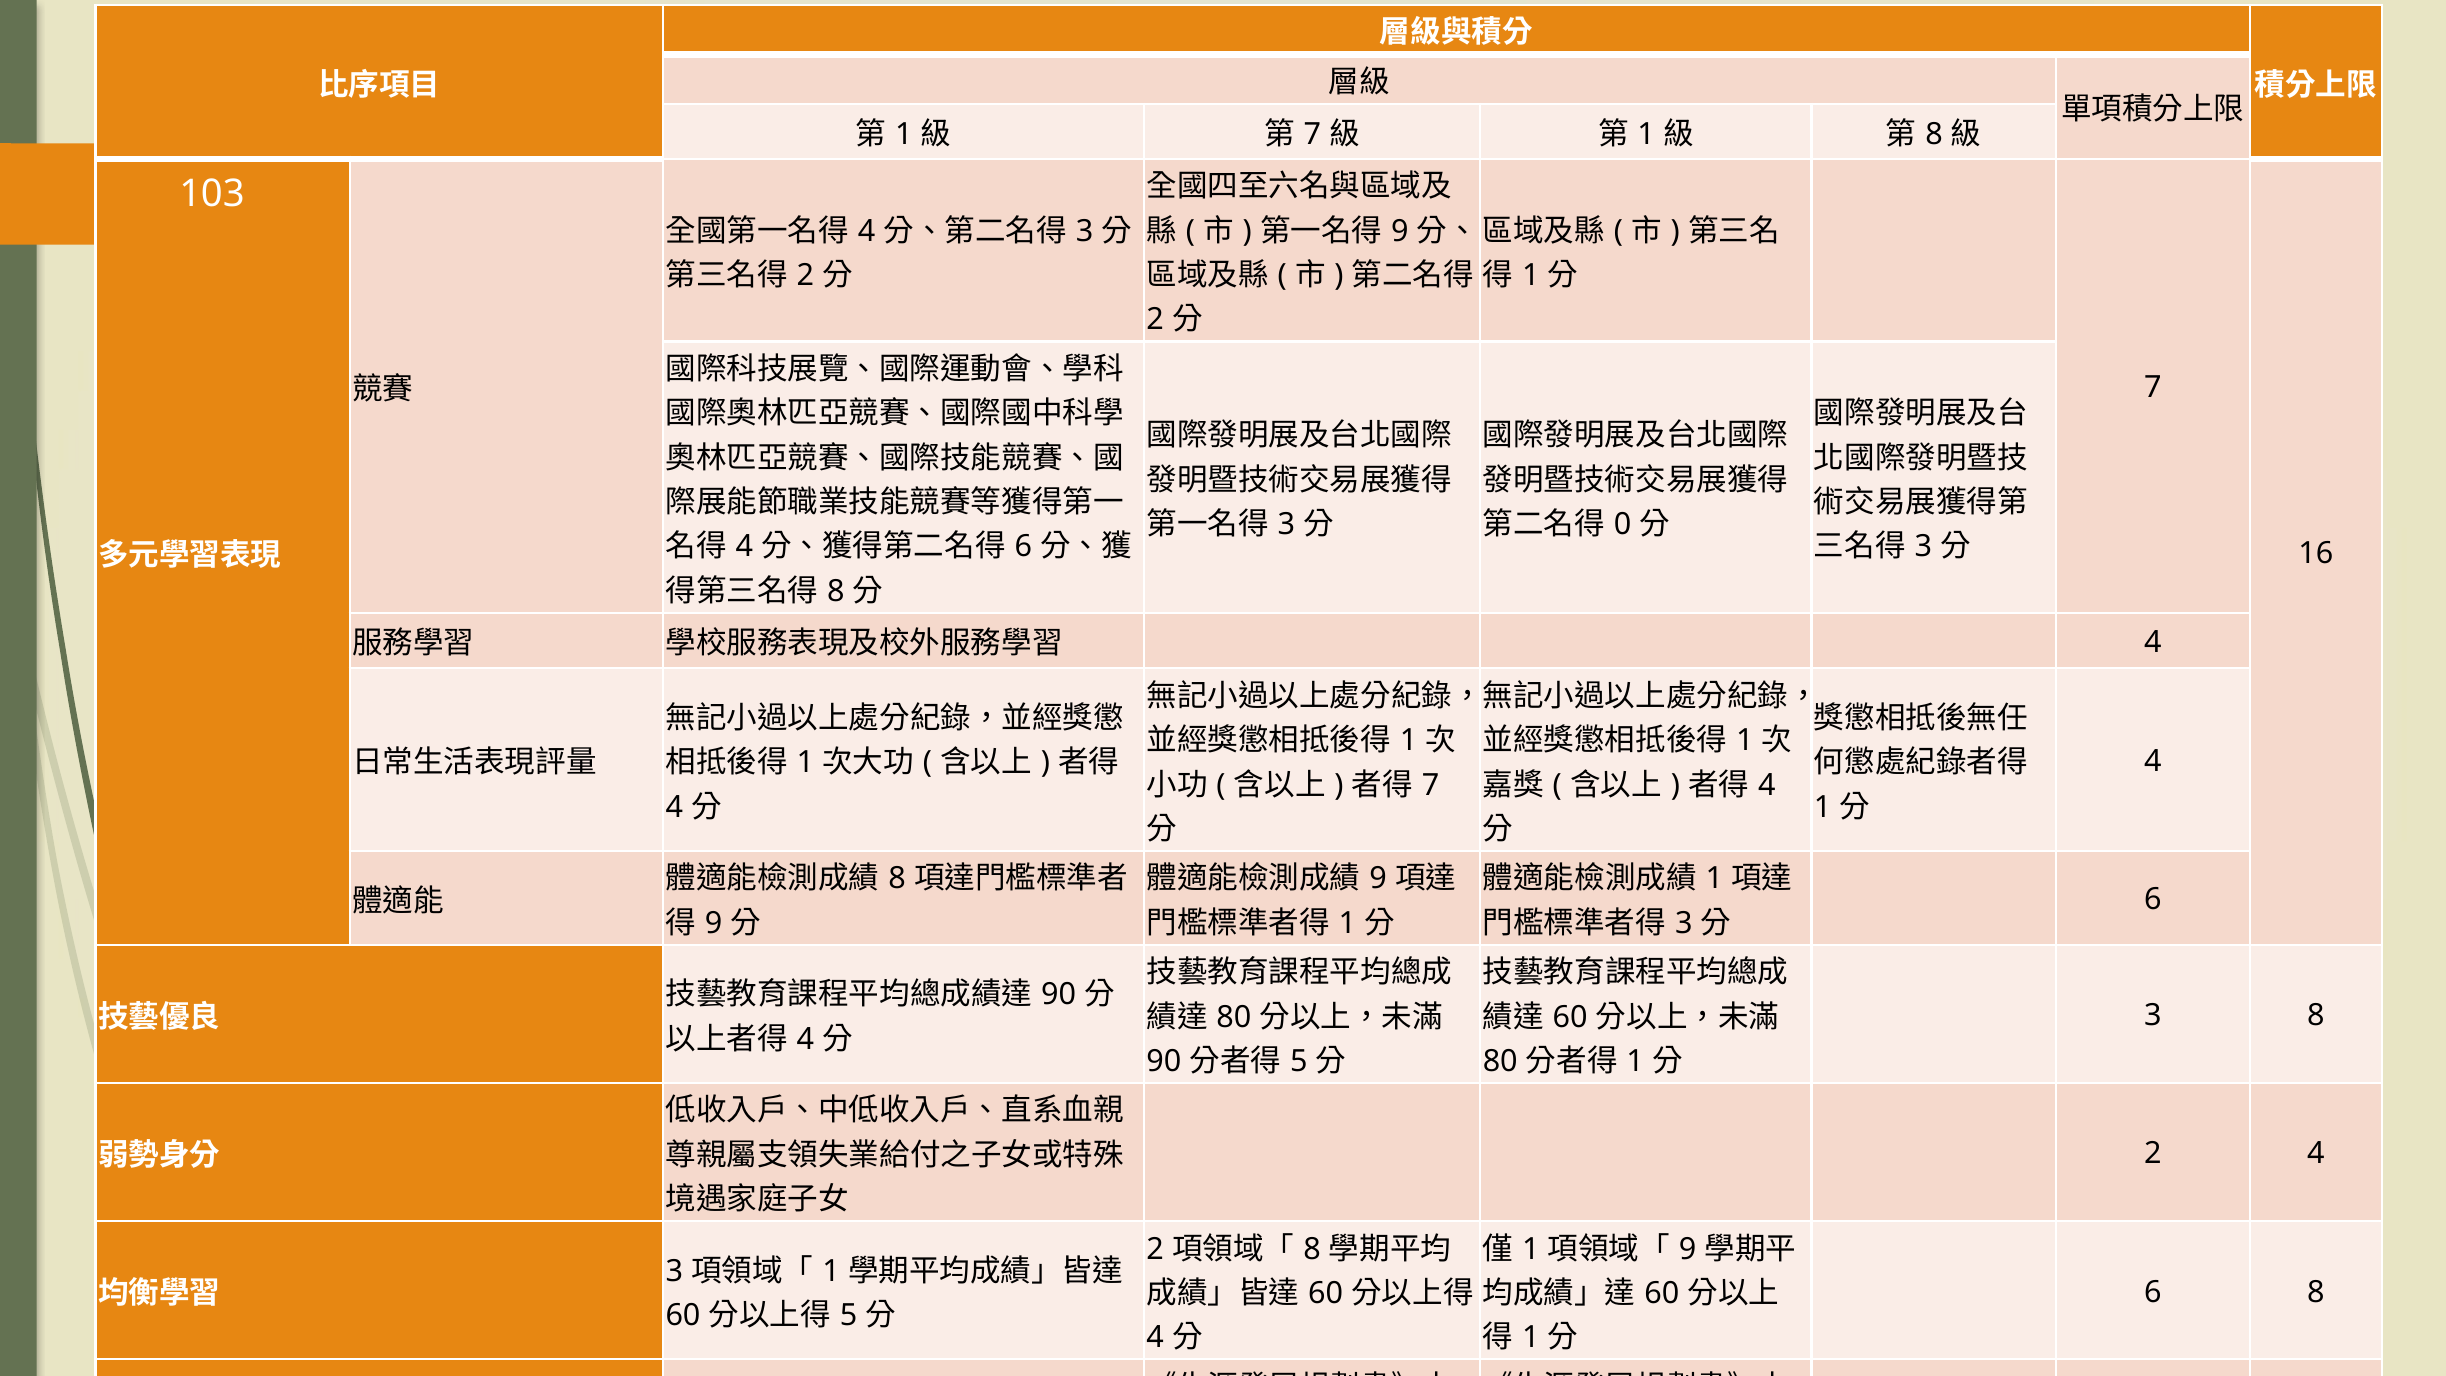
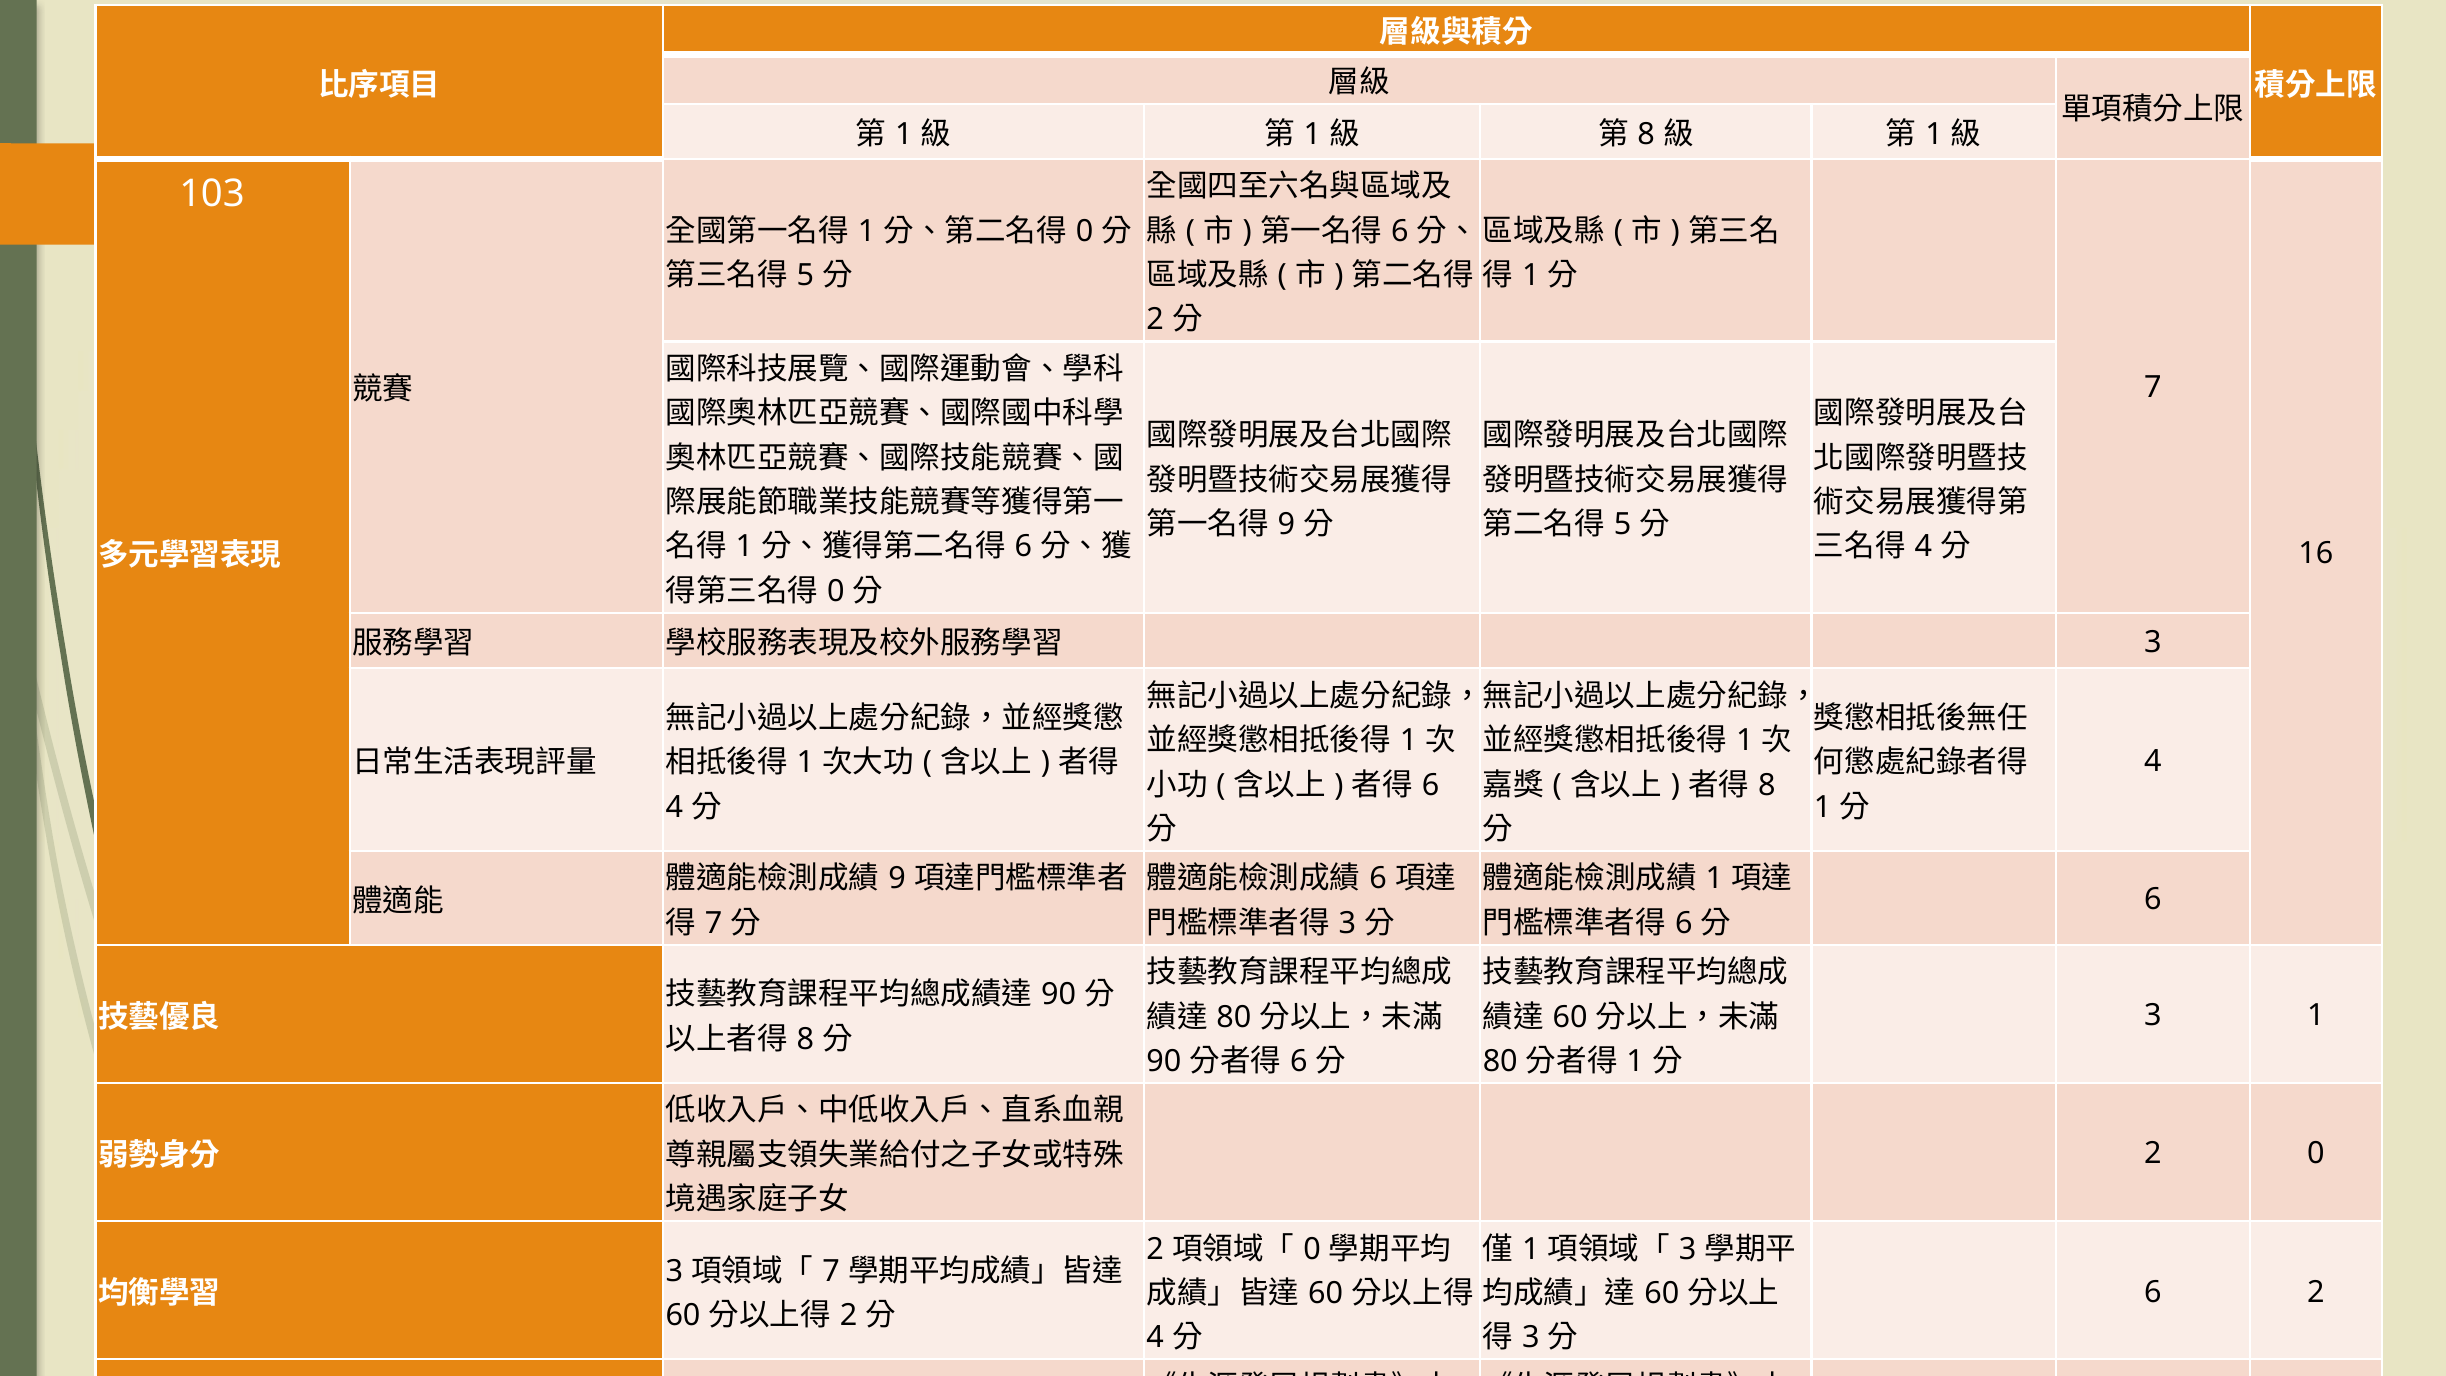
7: 7 -> 1 (1312, 135)
1: 1 -> 8 (1646, 135)
8: 8 -> 1 (1934, 135)
4: 4 -> 1 (867, 231)
3: 3 -> 0 (1085, 231)
9: 9 -> 6 (1400, 231)
2: 2 -> 5 (805, 275)
3: 3 -> 9 (1286, 525)
0: 0 -> 5 (1623, 525)
4: 4 -> 1 (744, 547)
3: 3 -> 4 (1923, 547)
8: 8 -> 0 (836, 591)
4: 4 -> 3 (2153, 642)
7: 7 -> 6 (1431, 785)
4: 4 -> 8 (1767, 785)
8: 8 -> 9 (897, 879)
9: 9 -> 6 (1378, 879)
9: 9 -> 7 (714, 923)
1: 1 -> 3 (1347, 923)
3: 3 -> 6 (1684, 923)
3 8: 8 -> 1 (2316, 1015)
4: 4 -> 8 (805, 1039)
5: 5 -> 6 (1299, 1061)
2 4: 4 -> 0 (2316, 1154)
9: 9 -> 3 (1688, 1249)
8: 8 -> 0 (1312, 1249)
1: 1 -> 7 (831, 1271)
6 8: 8 -> 2 (2316, 1292)
5: 5 -> 2 (849, 1315)
1: 1 -> 3 (1531, 1338)
